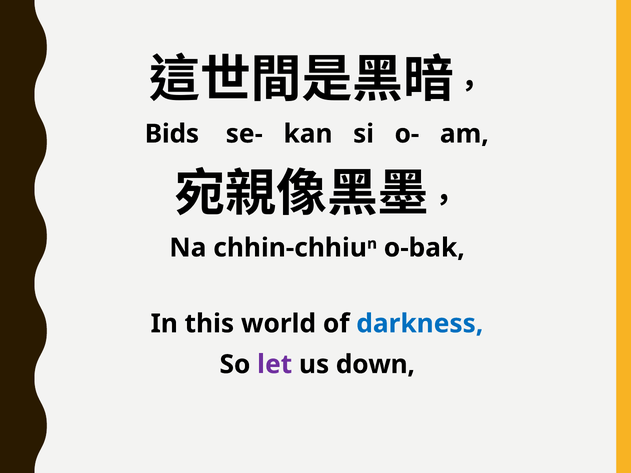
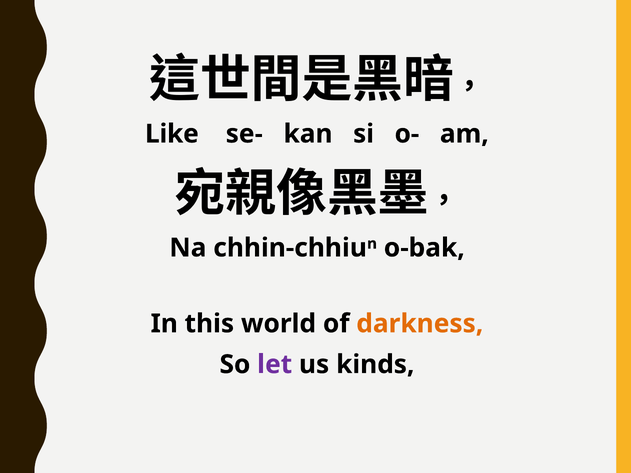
Bids: Bids -> Like (172, 134)
darkness colour: blue -> orange (420, 324)
down: down -> kinds (375, 365)
